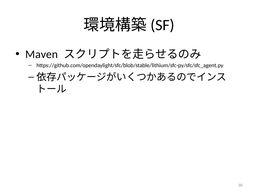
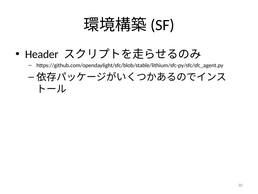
Maven: Maven -> Header (42, 54)
